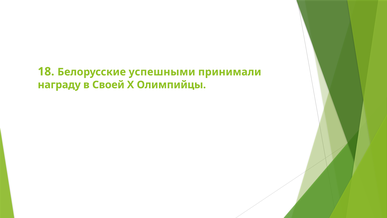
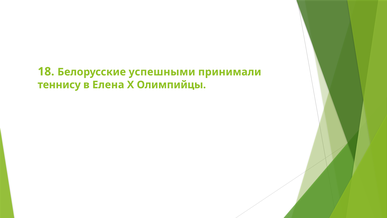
награду: награду -> теннису (59, 85)
Своей: Своей -> Елена (108, 85)
